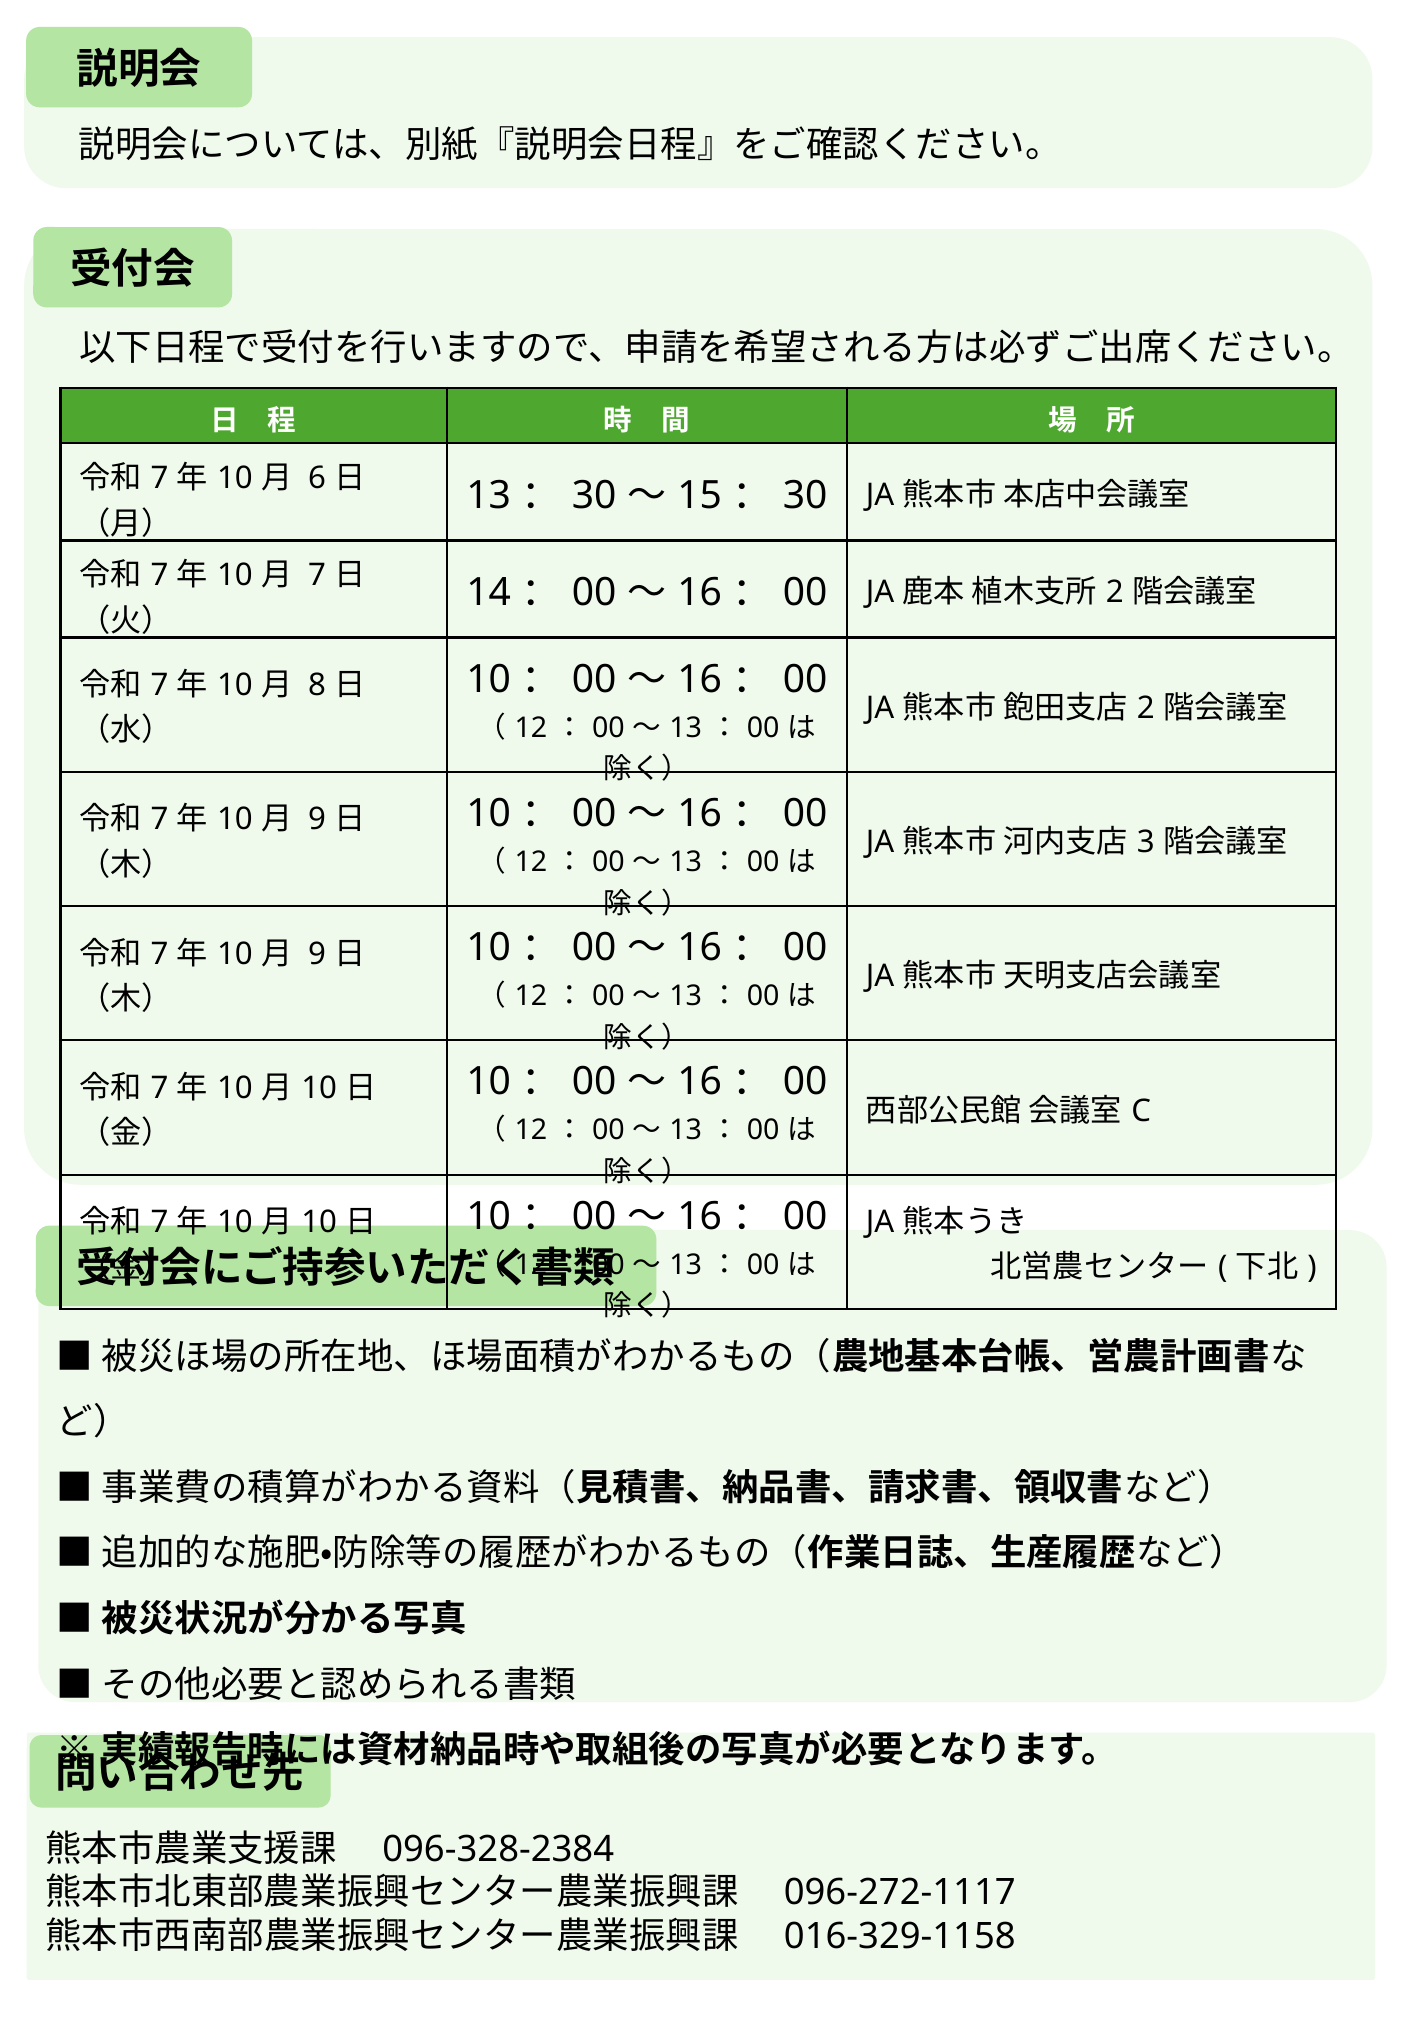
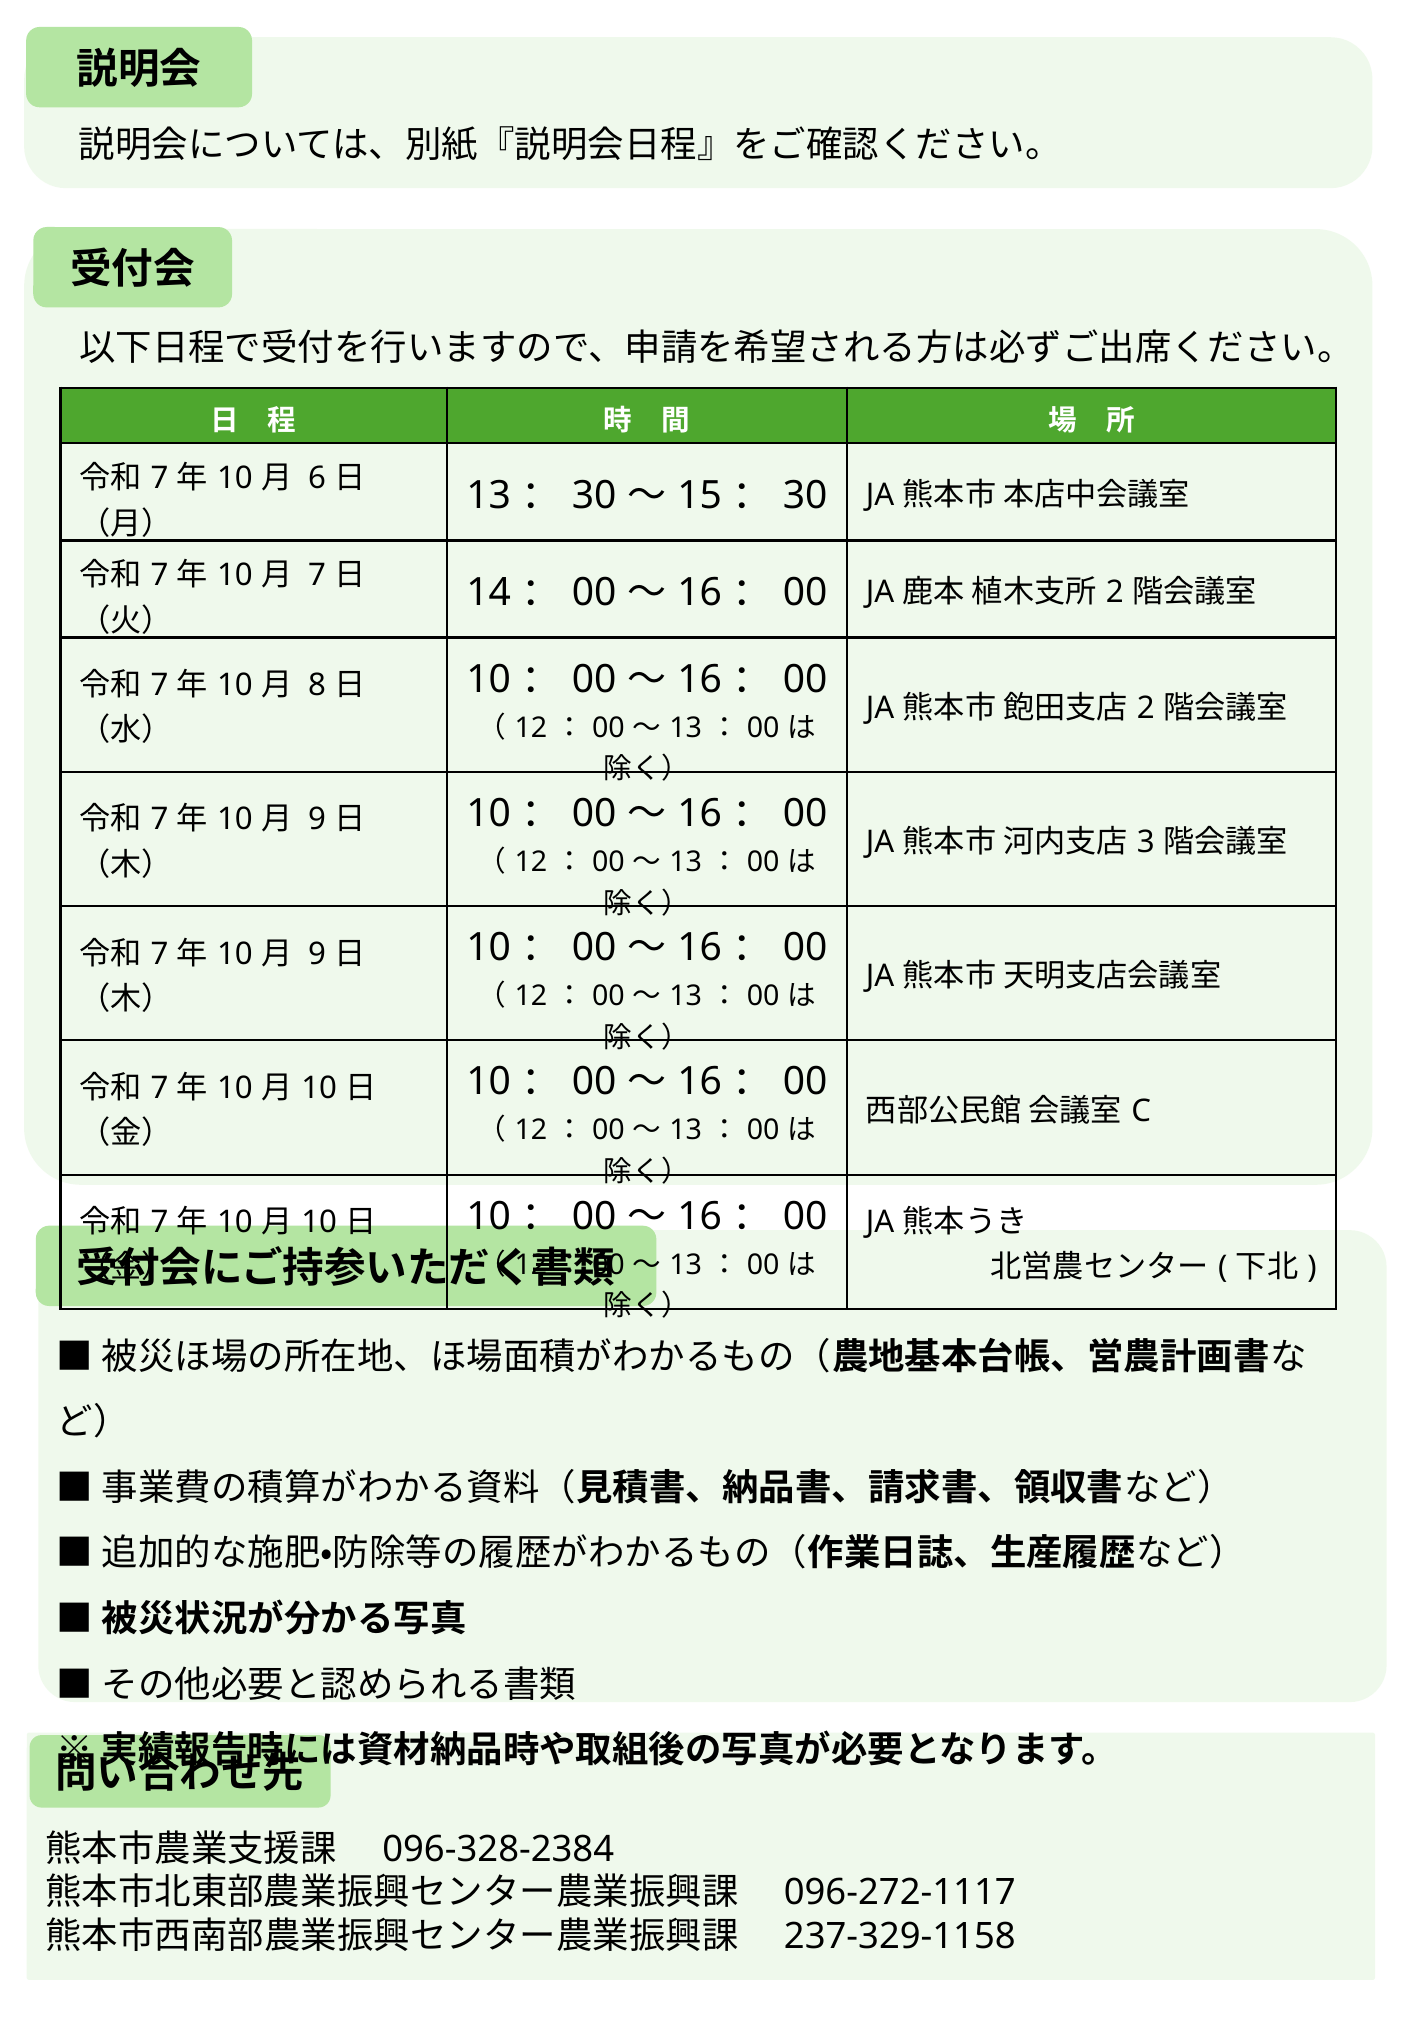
016-329-1158: 016-329-1158 -> 237-329-1158 (900, 1936)
